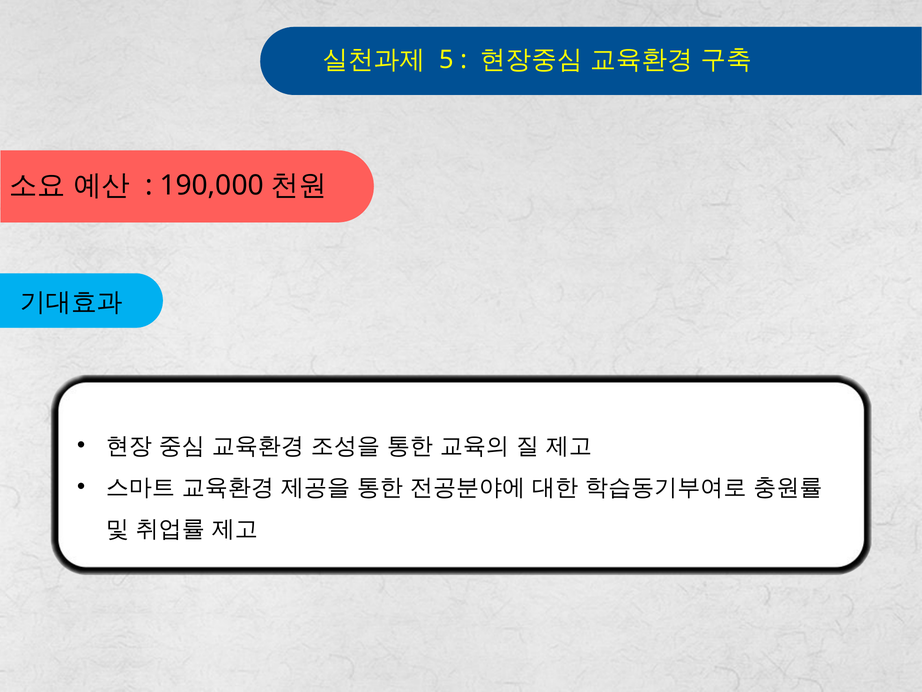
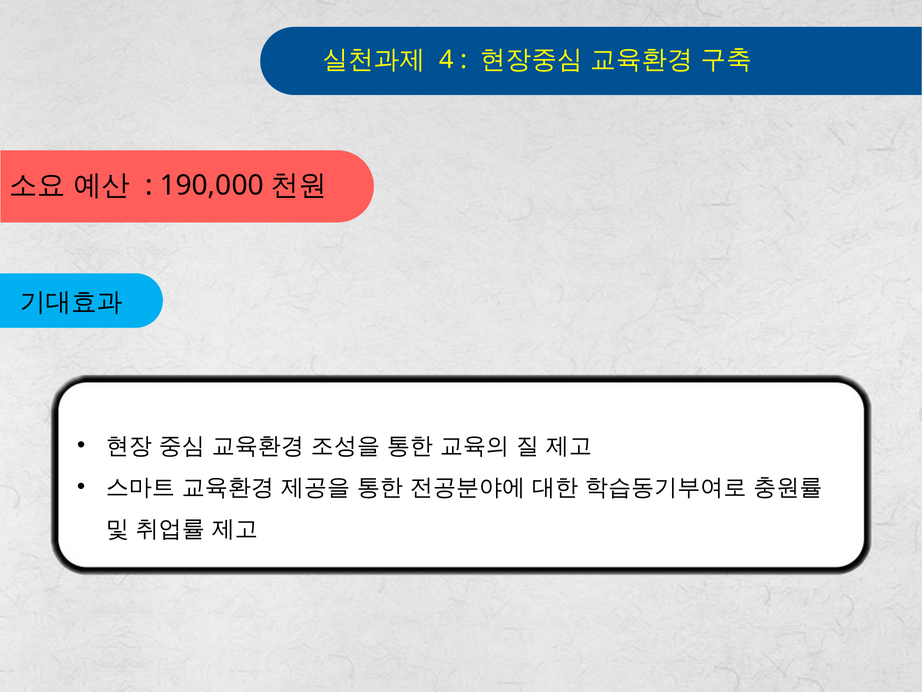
5: 5 -> 4 (446, 60)
